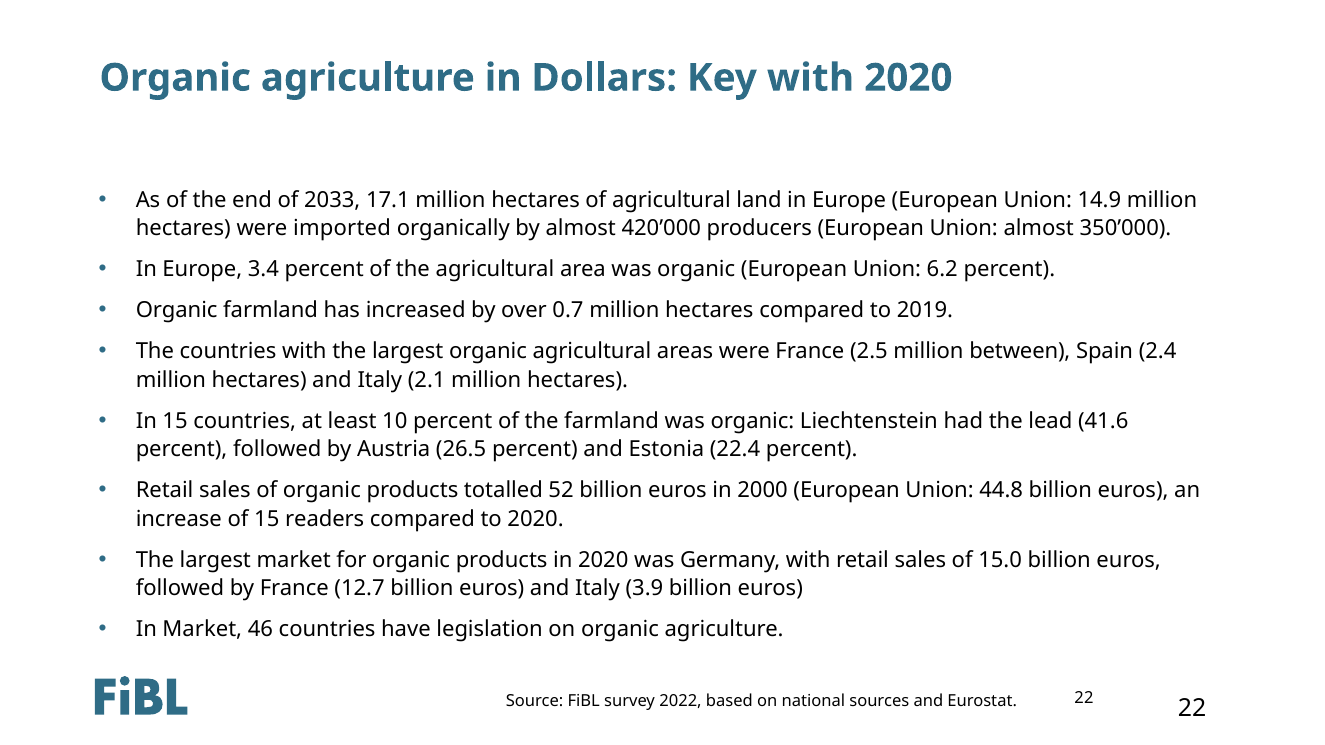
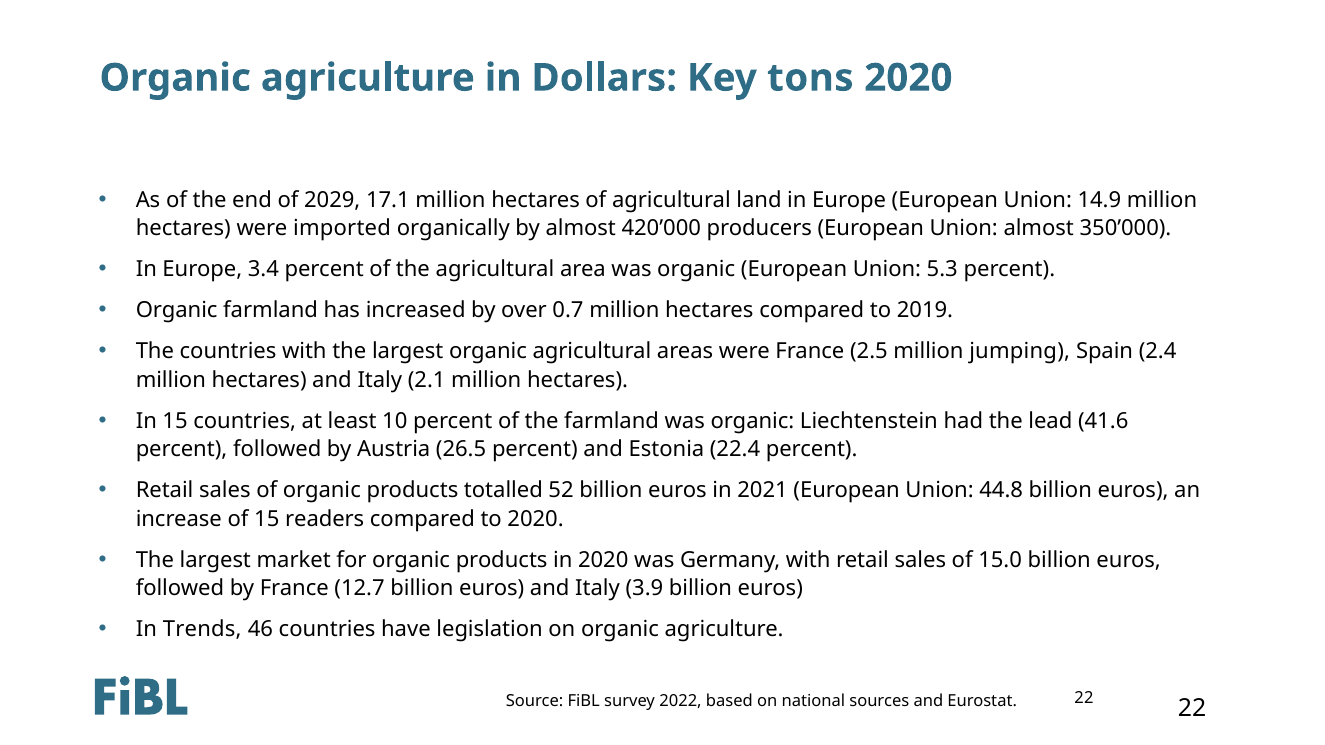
Key with: with -> tons (810, 78)
2033: 2033 -> 2029 (332, 200)
6.2: 6.2 -> 5.3 (942, 269)
between: between -> jumping (1020, 351)
2000: 2000 -> 2021 (763, 491)
In Market: Market -> Trends (202, 630)
